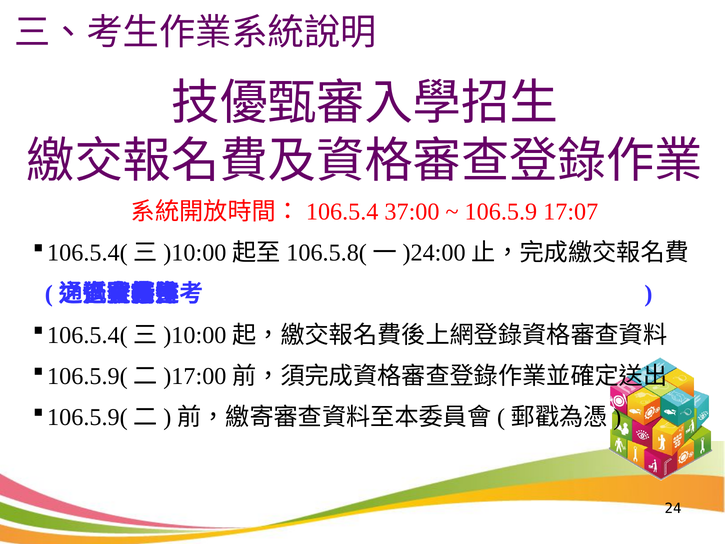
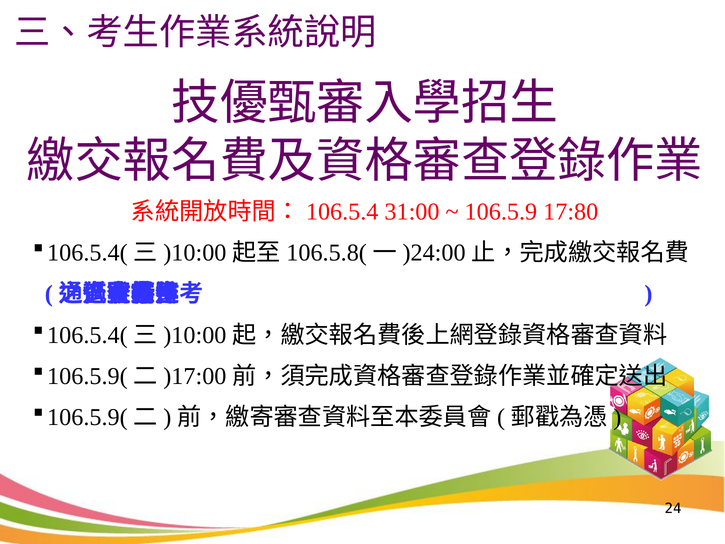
37:00: 37:00 -> 31:00 (412, 212)
17:07: 17:07 -> 17:80 (571, 212)
